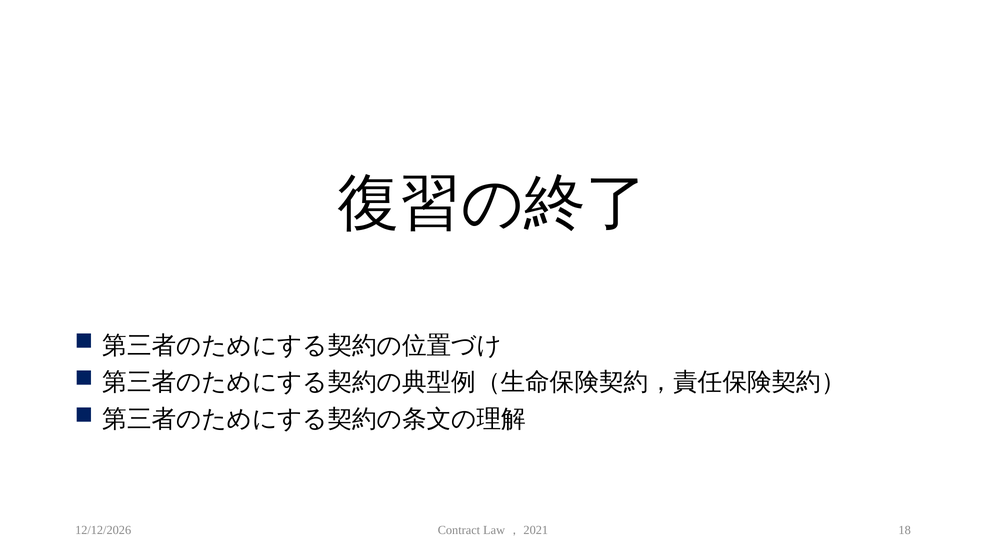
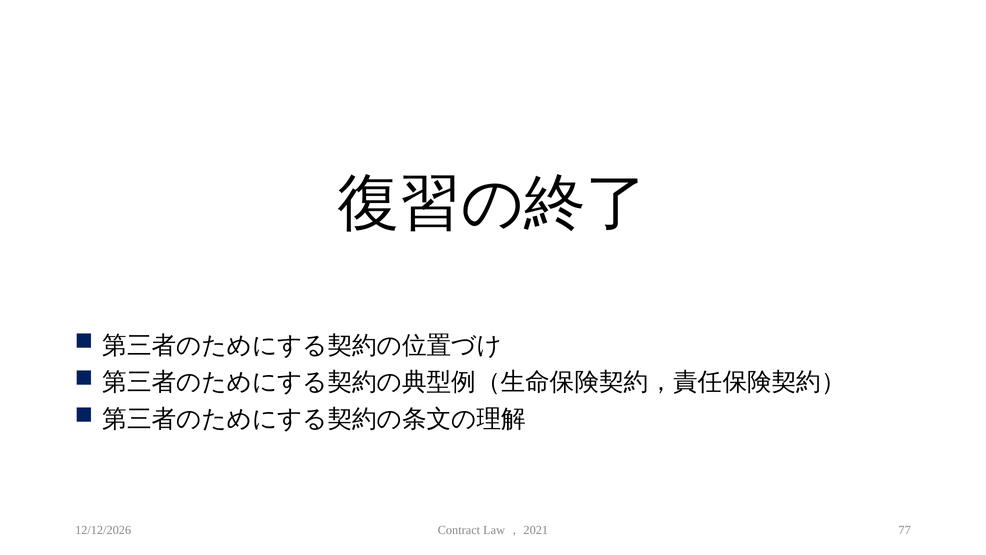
18: 18 -> 77 (905, 530)
